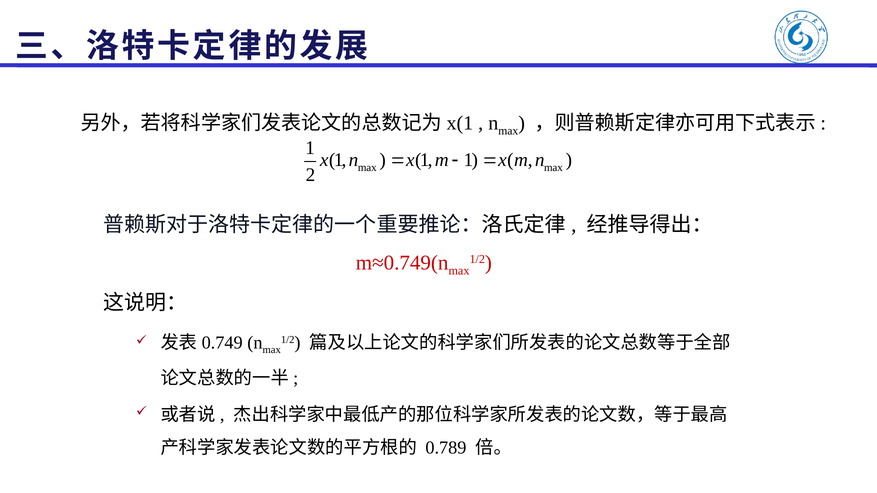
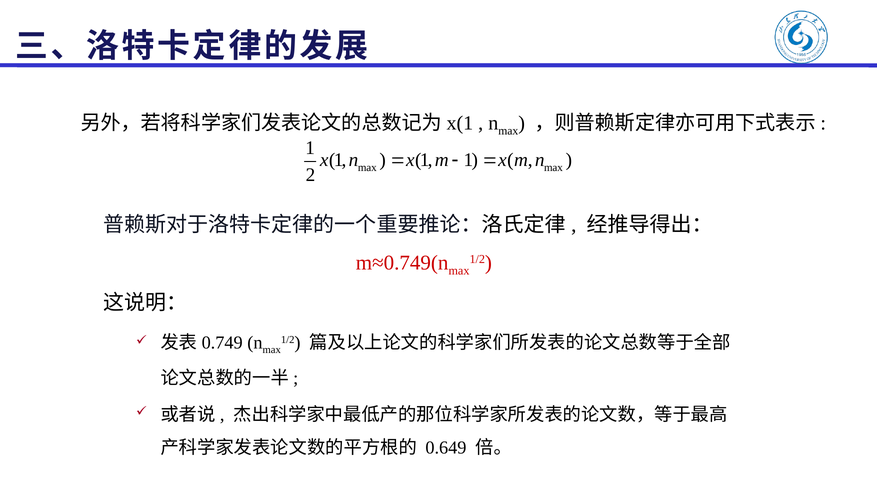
0.789: 0.789 -> 0.649 (446, 448)
